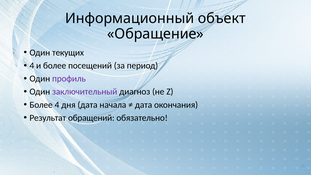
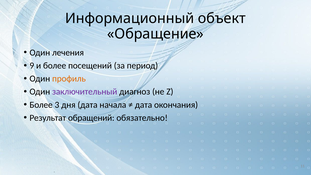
текущих: текущих -> лечения (68, 53)
4: 4 -> 9 (32, 66)
профиль colour: purple -> orange (69, 79)
Более 4: 4 -> 3 (57, 105)
